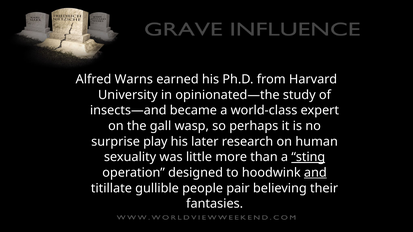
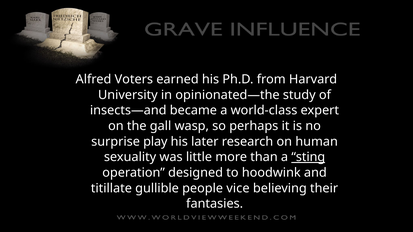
Warns: Warns -> Voters (134, 79)
and underline: present -> none (315, 173)
pair: pair -> vice (238, 188)
